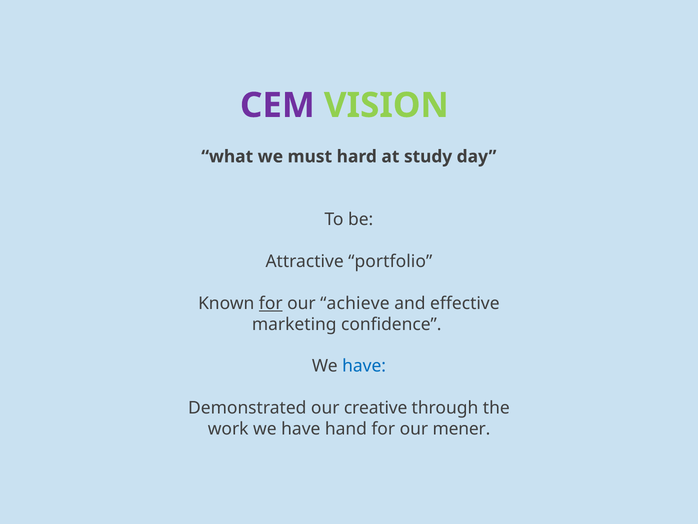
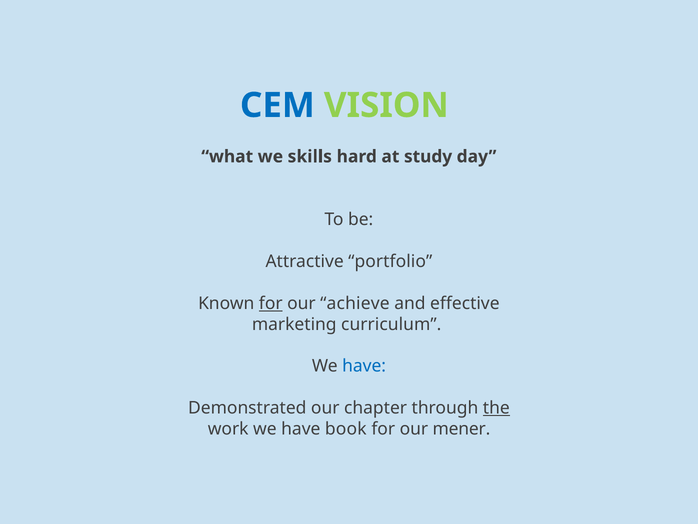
CEM colour: purple -> blue (277, 105)
must: must -> skills (310, 156)
confidence: confidence -> curriculum (391, 324)
creative: creative -> chapter (376, 408)
the underline: none -> present (496, 408)
hand: hand -> book (346, 429)
